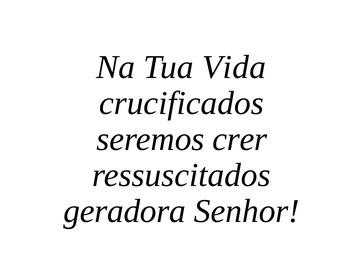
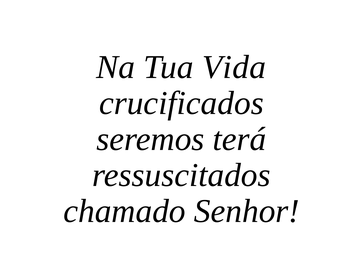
crer: crer -> terá (240, 139)
geradora: geradora -> chamado (124, 211)
